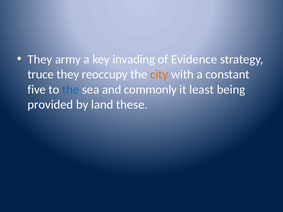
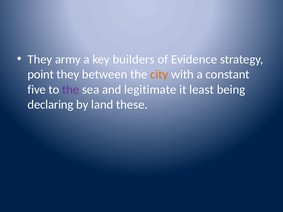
invading: invading -> builders (134, 59)
truce: truce -> point (41, 74)
reoccupy: reoccupy -> between (105, 74)
the colour: blue -> purple (71, 90)
commonly: commonly -> legitimate (150, 90)
provided: provided -> declaring (50, 105)
